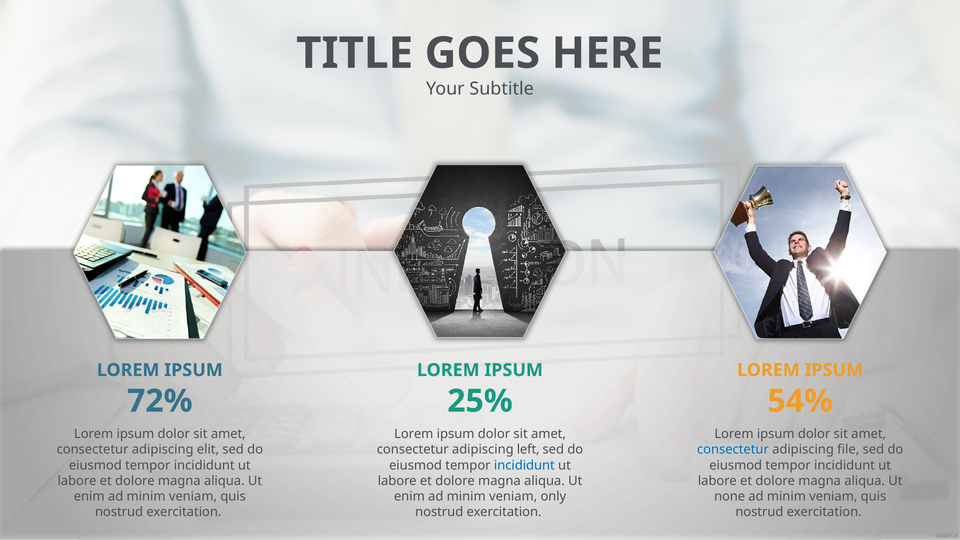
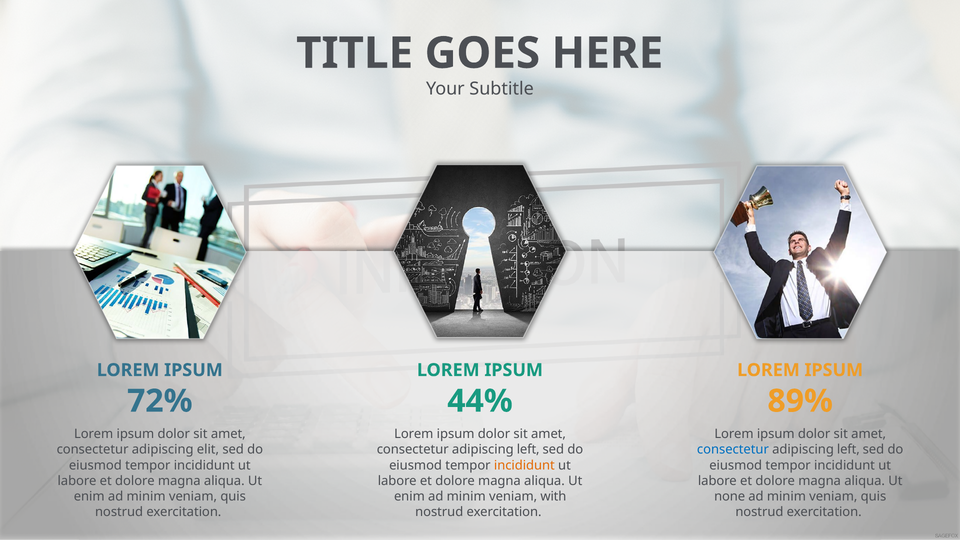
25%: 25% -> 44% (480, 401)
54%: 54% -> 89% (800, 401)
file: file -> left (848, 450)
incididunt colour: blue -> orange (524, 465)
only: only -> with (553, 496)
